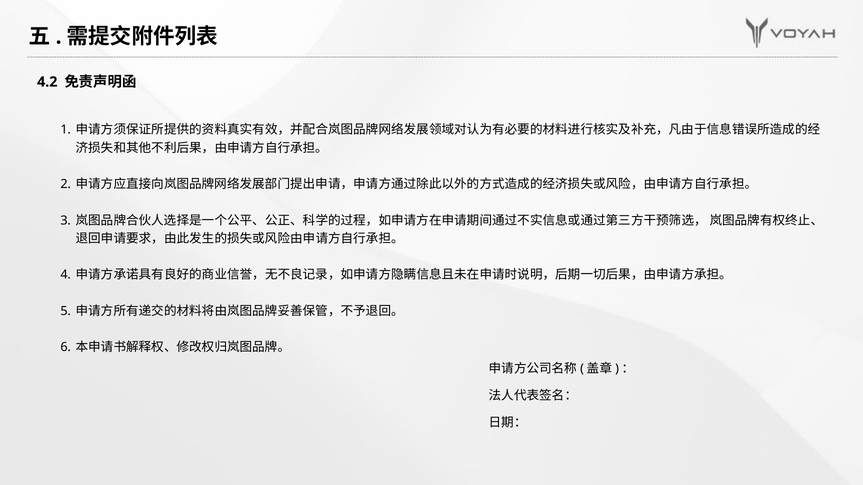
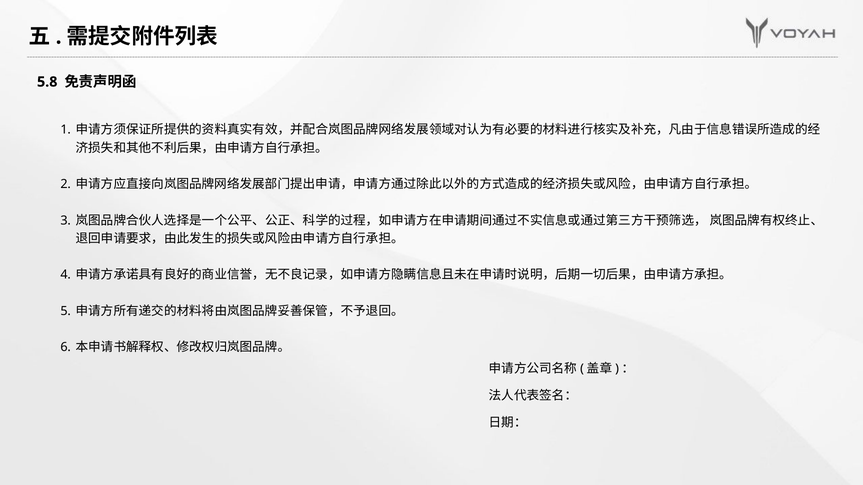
4.2: 4.2 -> 5.8 (47, 82)
